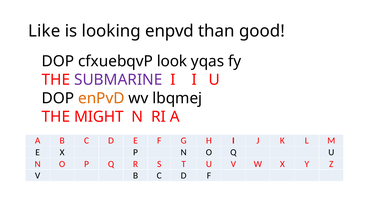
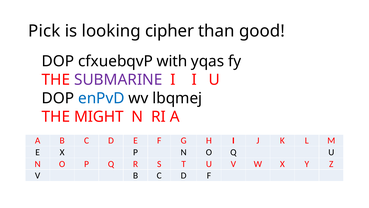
Like: Like -> Pick (44, 31)
looking enpvd: enpvd -> cipher (170, 31)
look: look -> with (172, 61)
enPvD colour: orange -> blue (101, 98)
